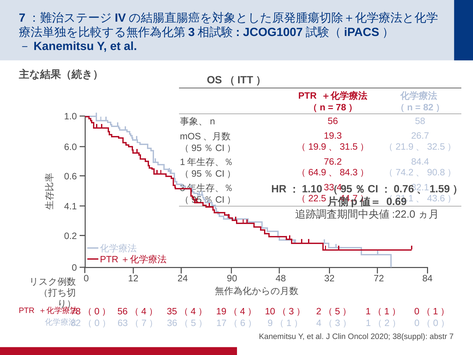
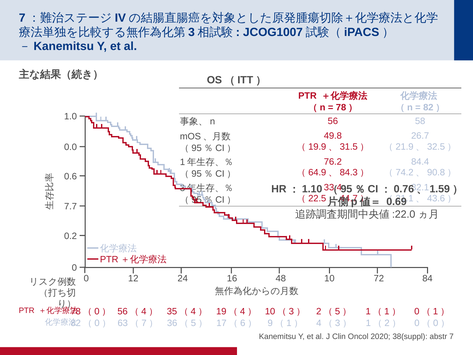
19.3: 19.3 -> 49.8 (333, 136)
6.0: 6.0 -> 0.0 (71, 147)
4.1: 4.1 -> 7.7 (71, 206)
90: 90 -> 16 (232, 278)
32: 32 -> 10 (329, 278)
